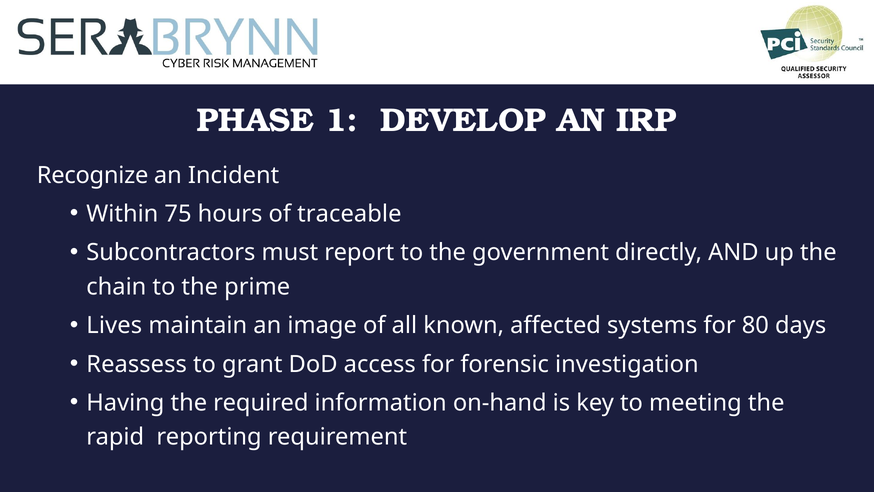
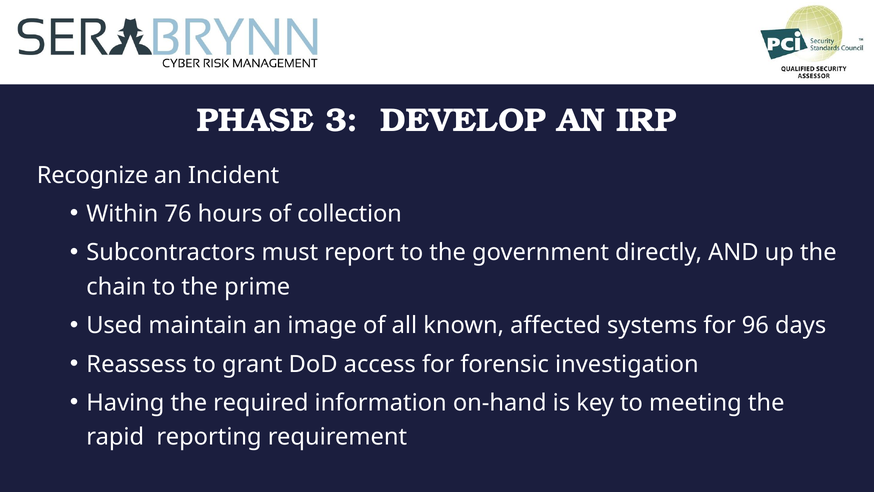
1: 1 -> 3 (341, 120)
75: 75 -> 76 (178, 214)
traceable: traceable -> collection (349, 214)
Lives: Lives -> Used (114, 325)
80: 80 -> 96 (755, 325)
